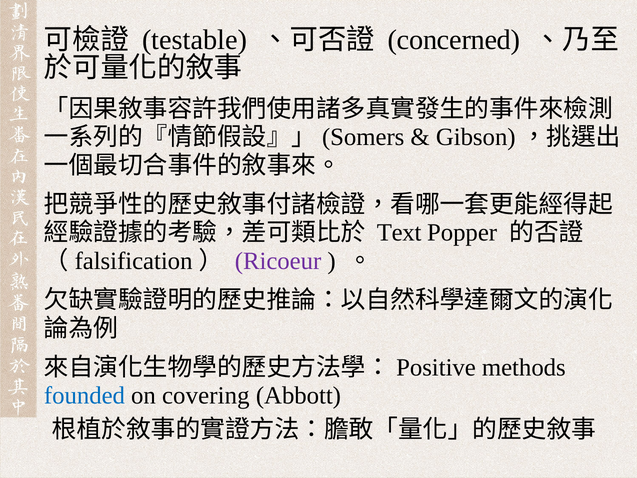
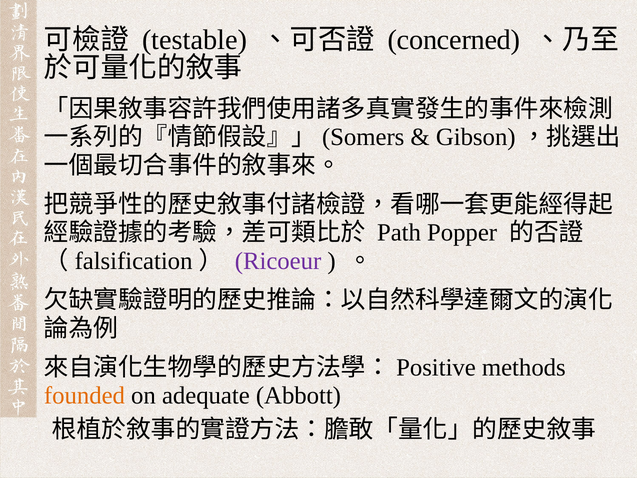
Text: Text -> Path (399, 233)
founded colour: blue -> orange (84, 396)
covering: covering -> adequate (206, 396)
